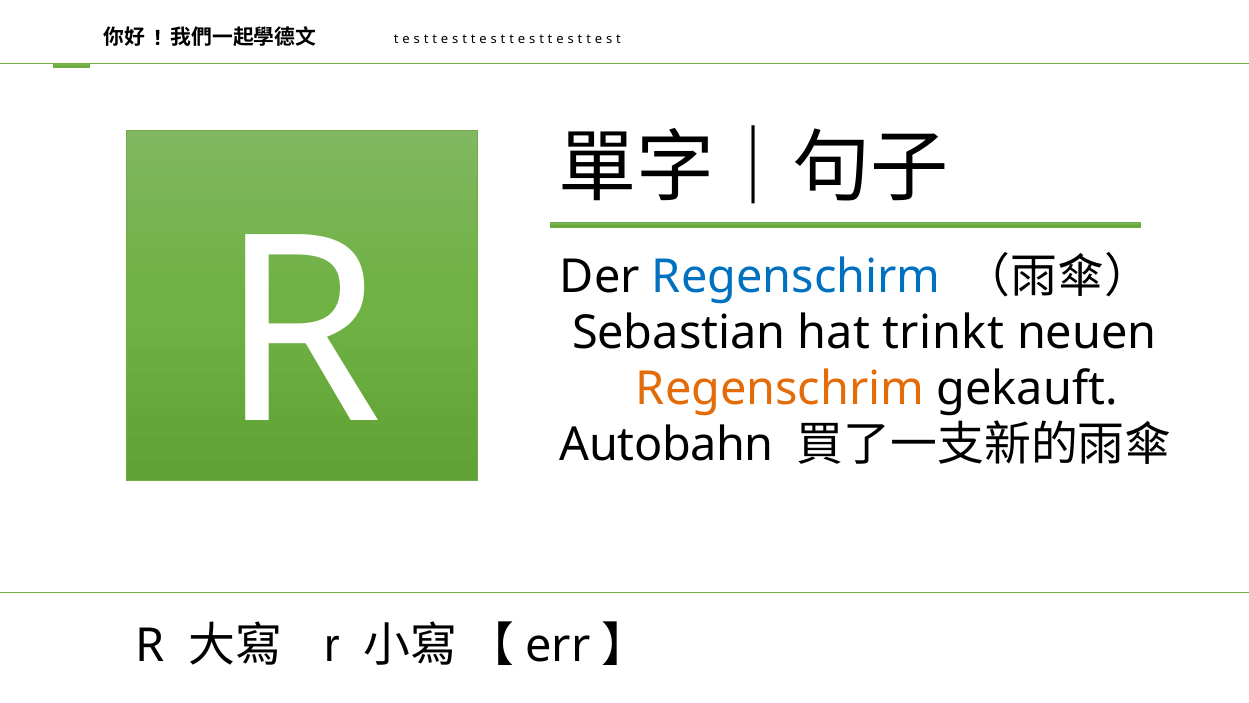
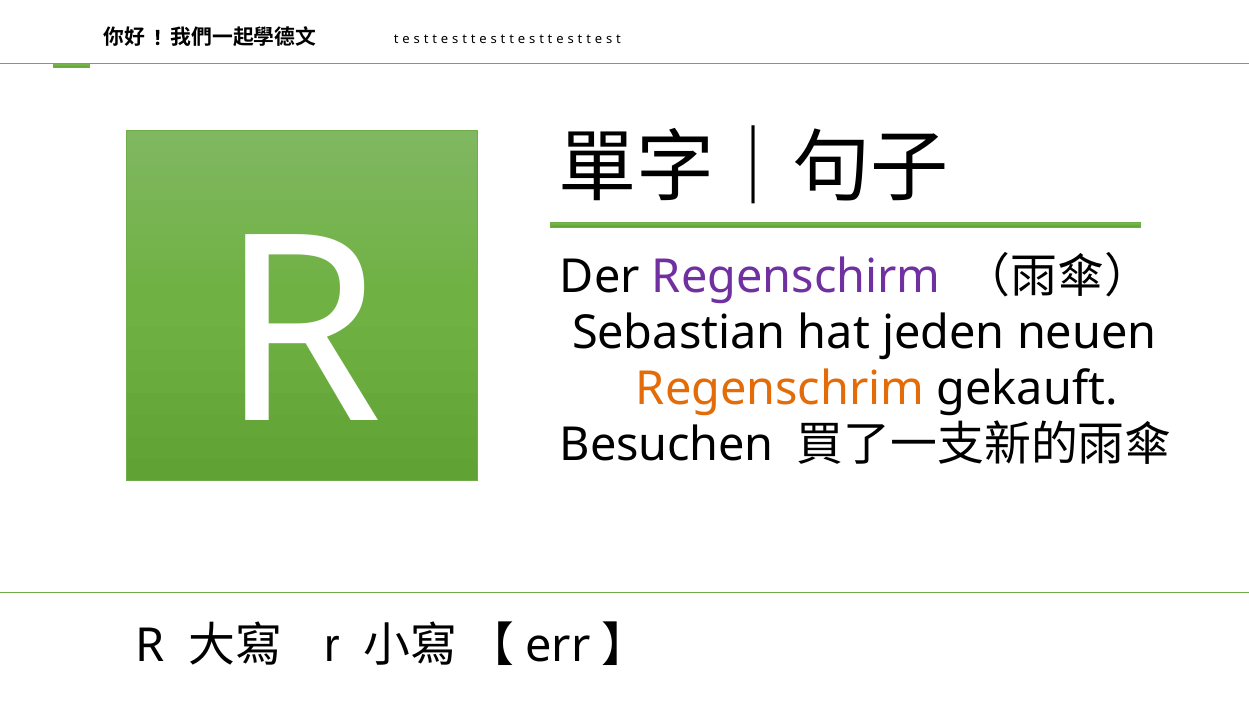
Regenschirm colour: blue -> purple (796, 277)
trinkt: trinkt -> jeden (943, 333)
Autobahn: Autobahn -> Besuchen (667, 445)
